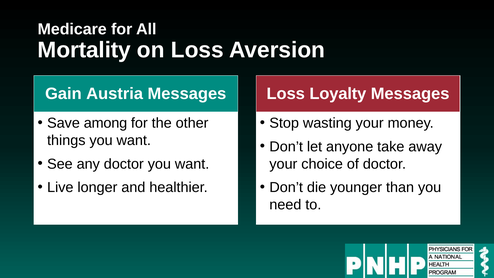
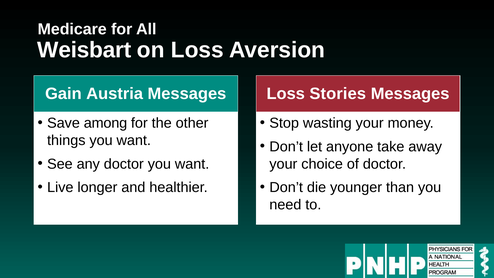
Mortality: Mortality -> Weisbart (84, 50)
Loyalty: Loyalty -> Stories (338, 94)
